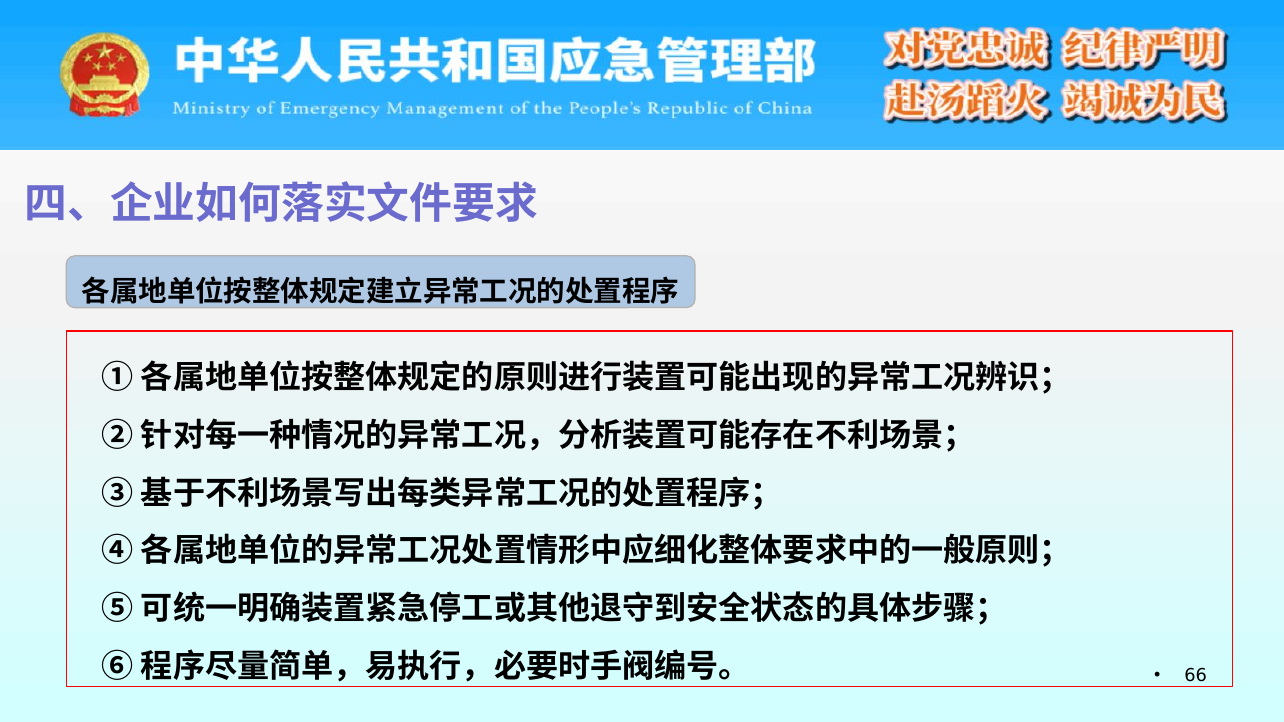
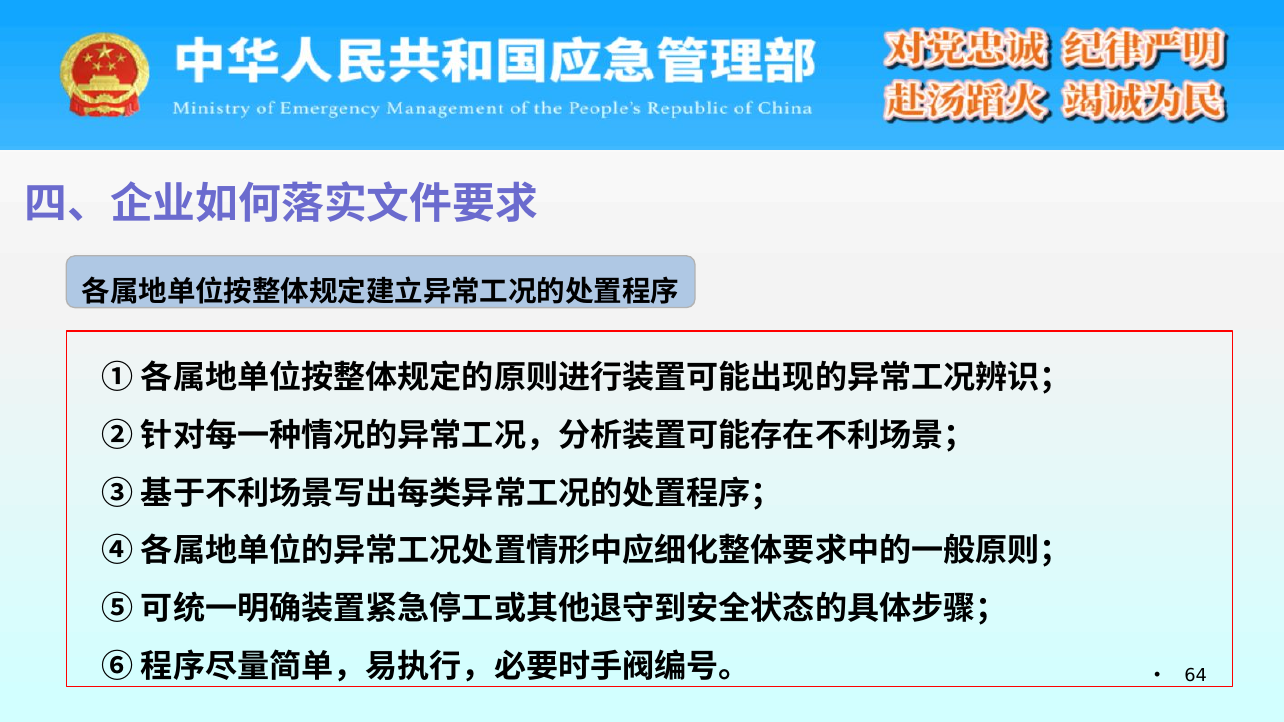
66: 66 -> 64 (1196, 676)
